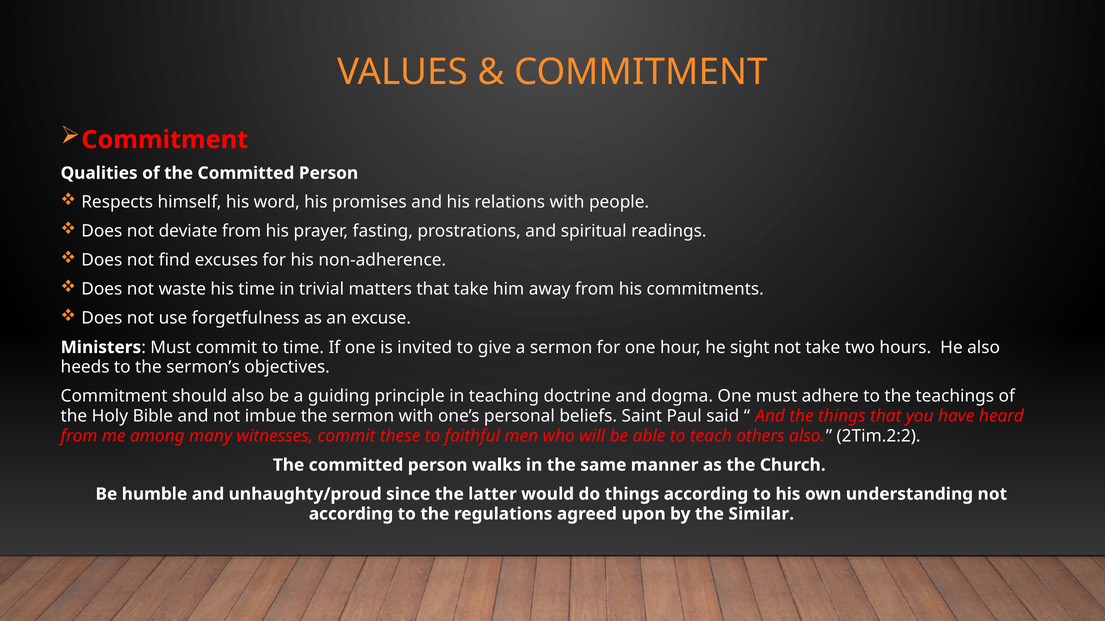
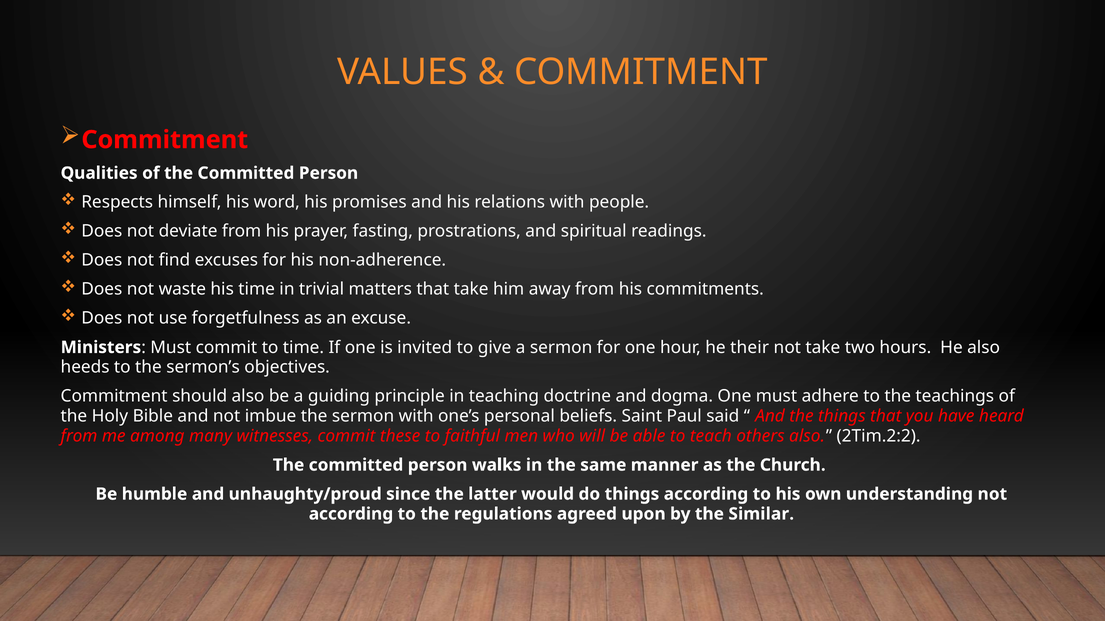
sight: sight -> their (750, 348)
